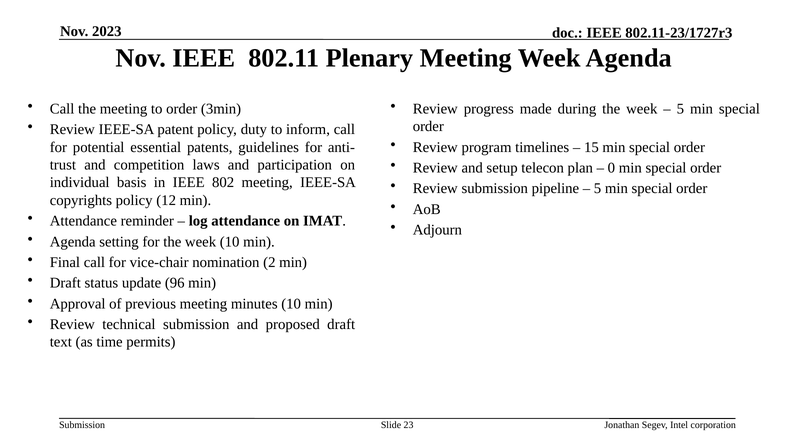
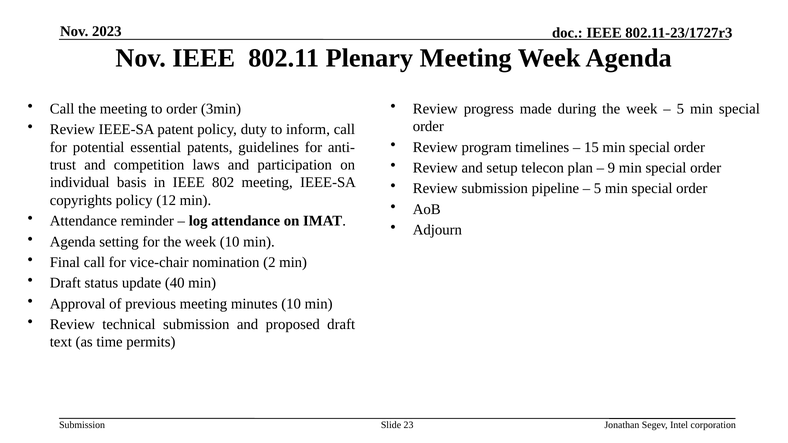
0: 0 -> 9 (611, 168)
96: 96 -> 40 (175, 283)
